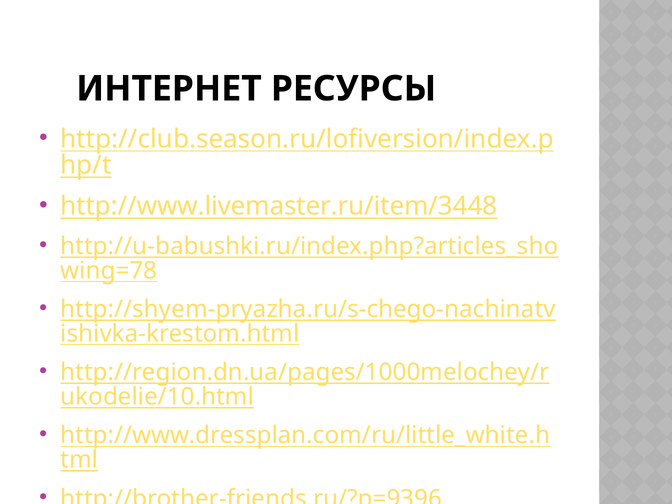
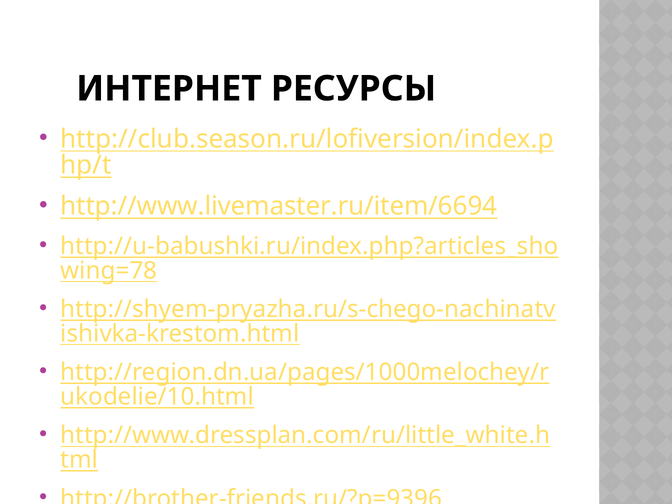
http://www.livemaster.ru/item/3448: http://www.livemaster.ru/item/3448 -> http://www.livemaster.ru/item/6694 (279, 206)
